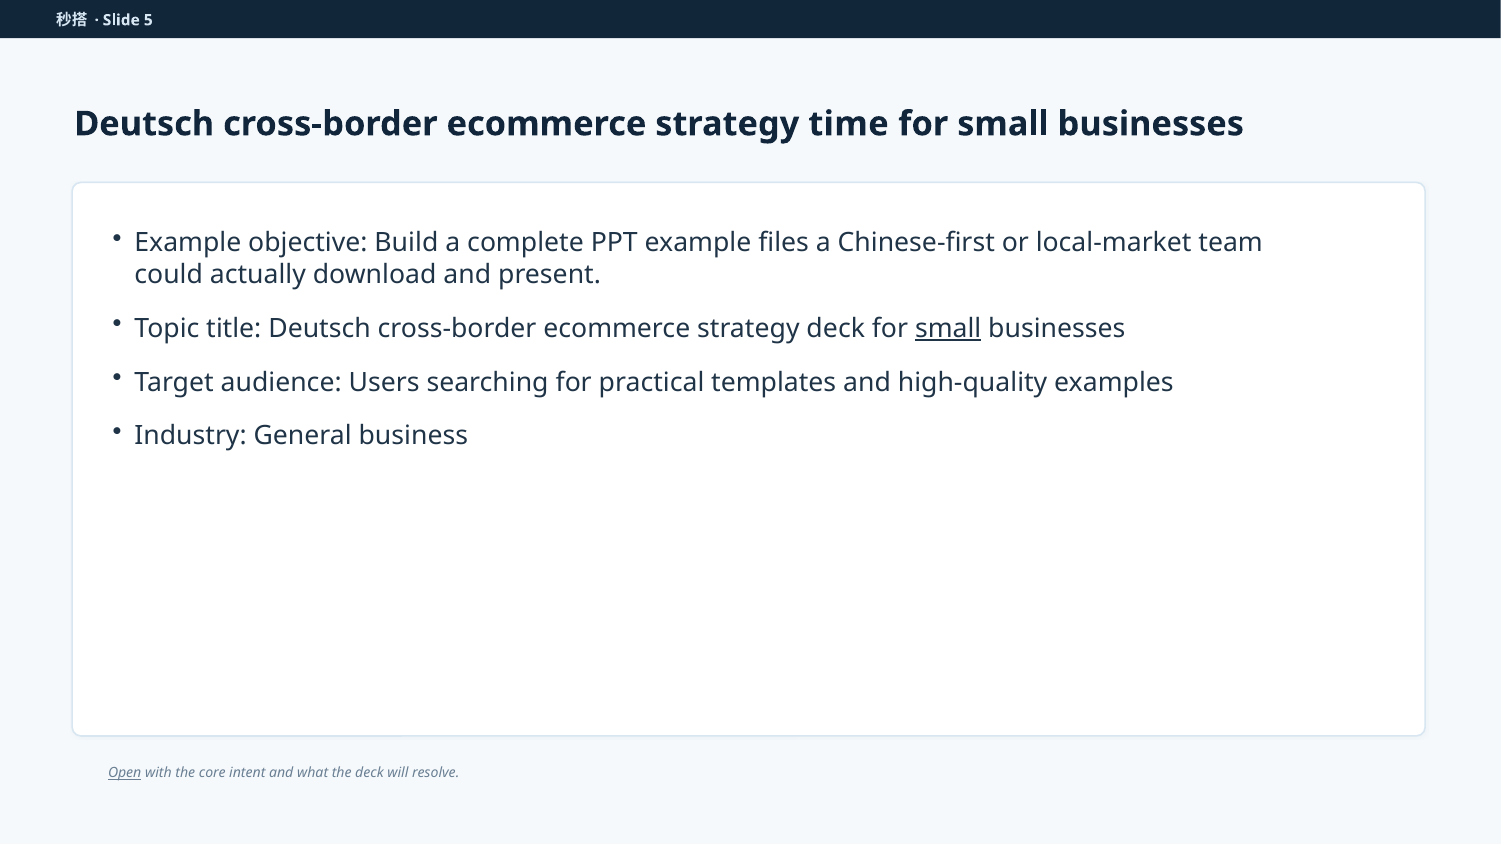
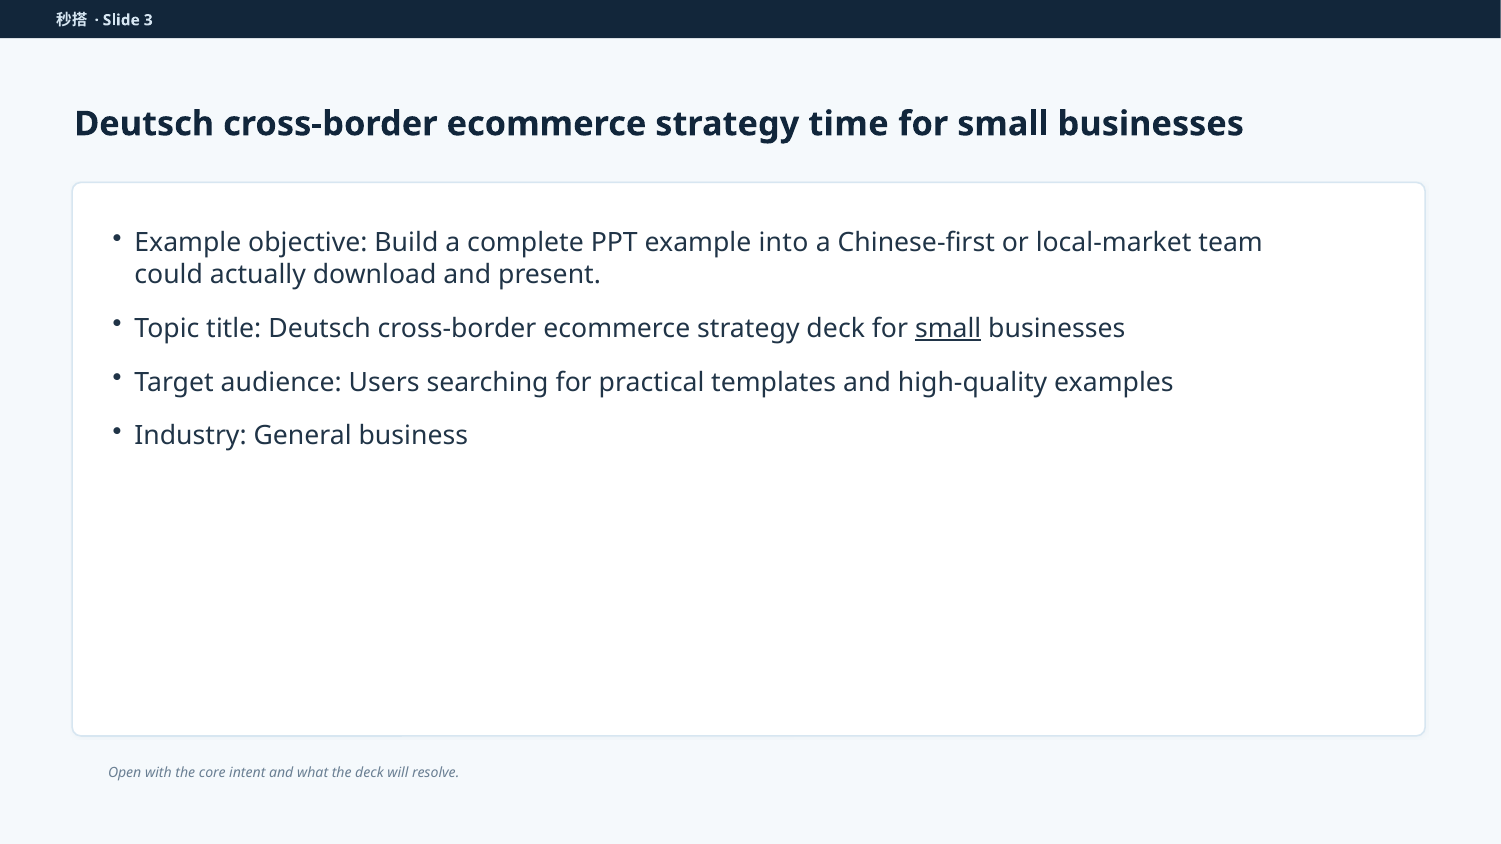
5: 5 -> 3 (148, 20)
files: files -> into (783, 243)
Open underline: present -> none (125, 773)
